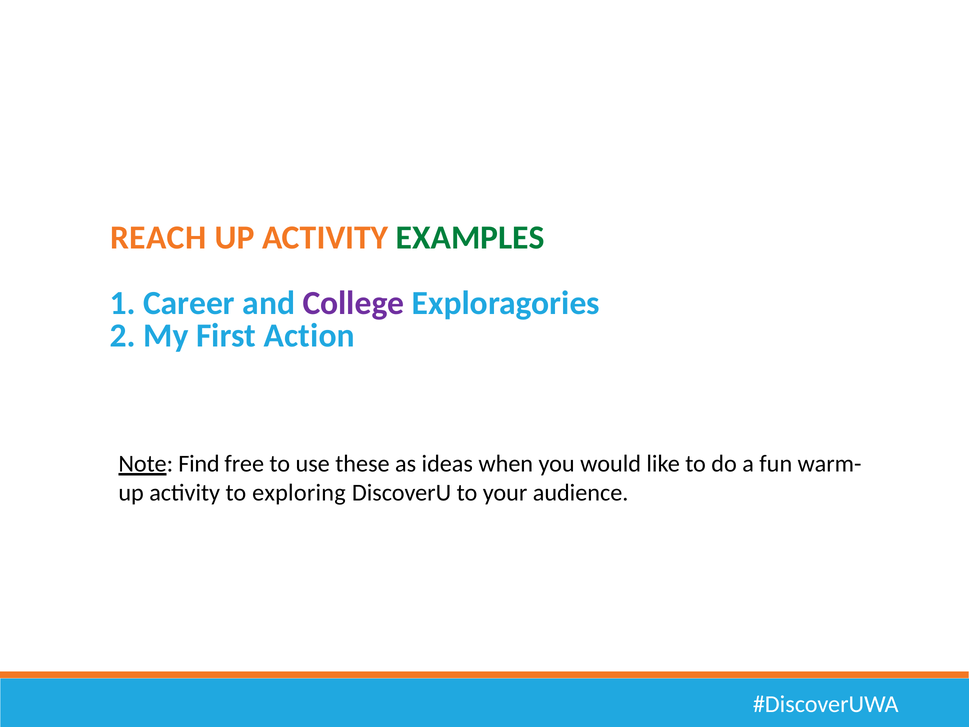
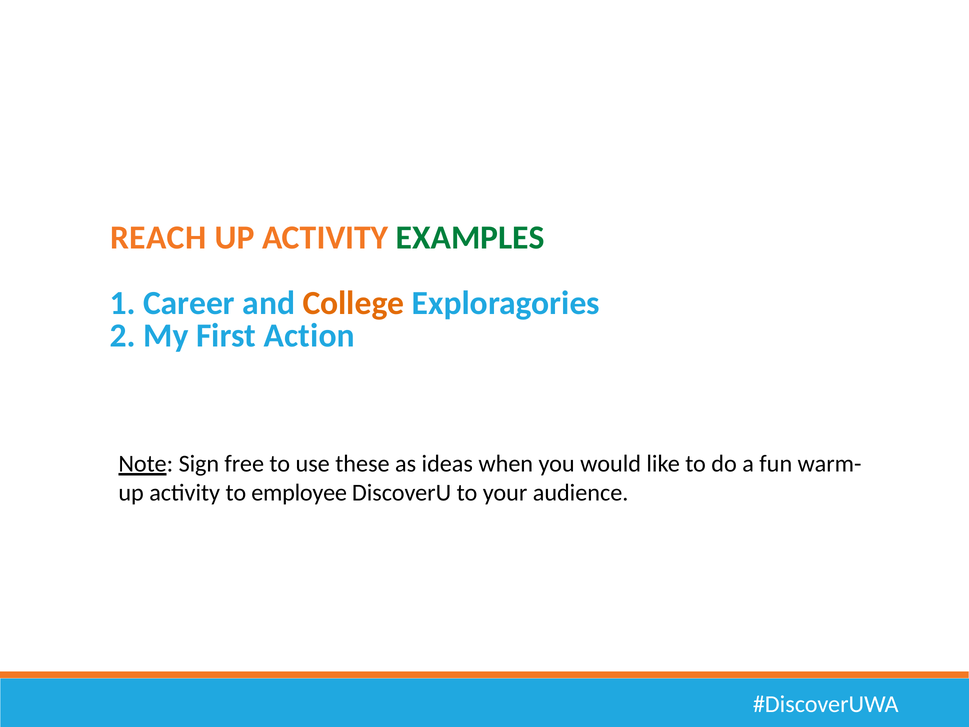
College colour: purple -> orange (353, 303)
Find: Find -> Sign (199, 464)
exploring: exploring -> employee (299, 493)
